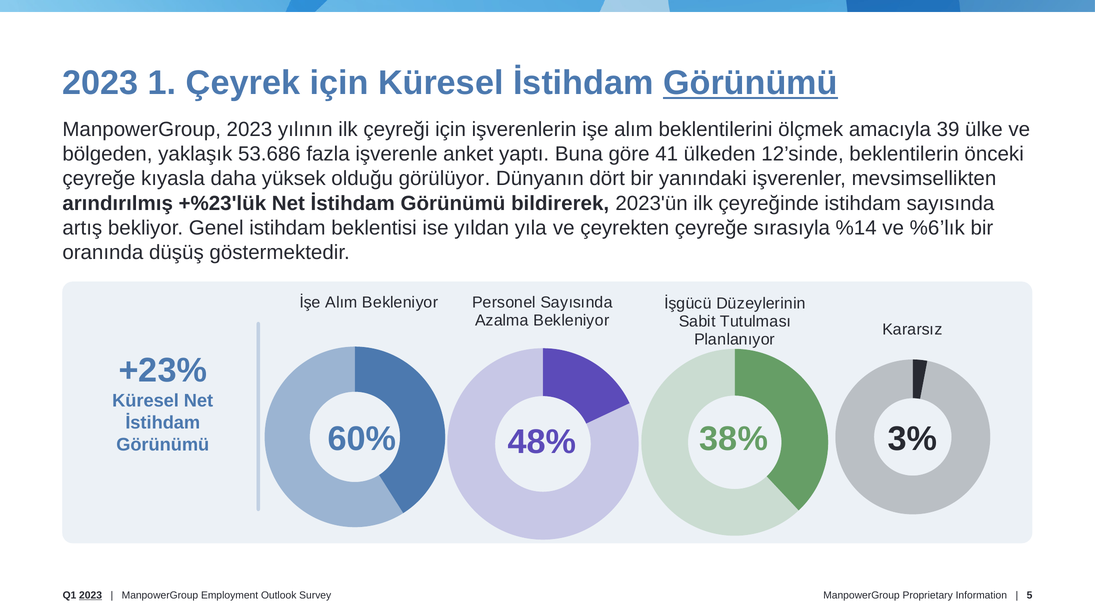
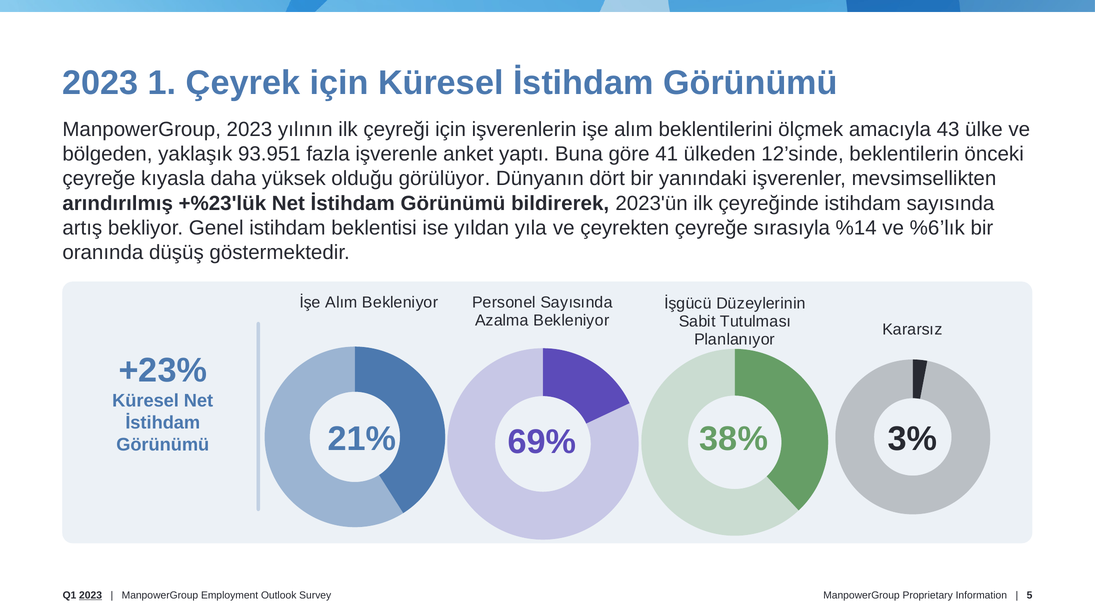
Görünümü underline: present -> none (750, 83)
39: 39 -> 43 (948, 129)
53.686: 53.686 -> 93.951 (269, 154)
60%: 60% -> 21% (362, 439)
48%: 48% -> 69% (542, 442)
